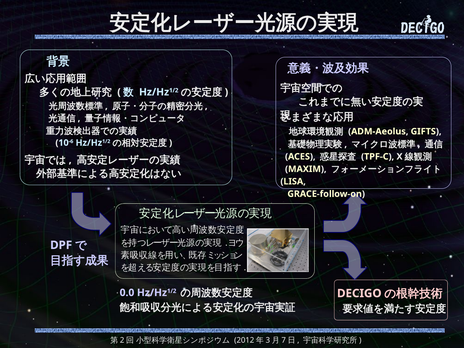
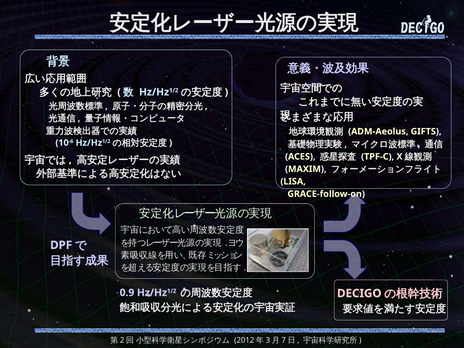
0.0: 0.0 -> 0.9 (127, 293)
